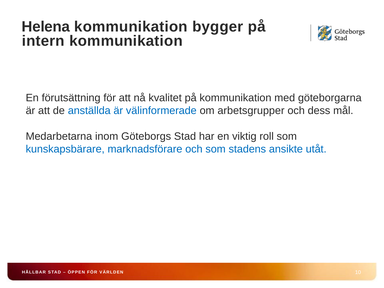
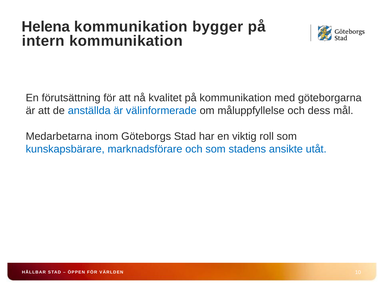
arbetsgrupper: arbetsgrupper -> måluppfyllelse (251, 111)
